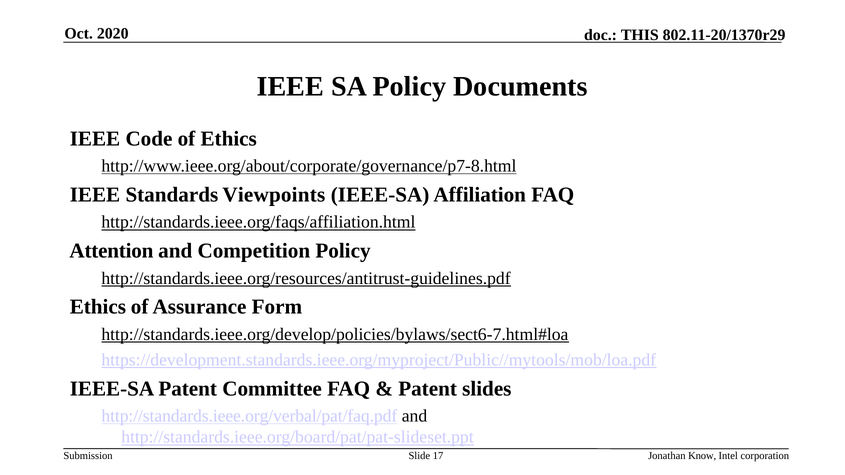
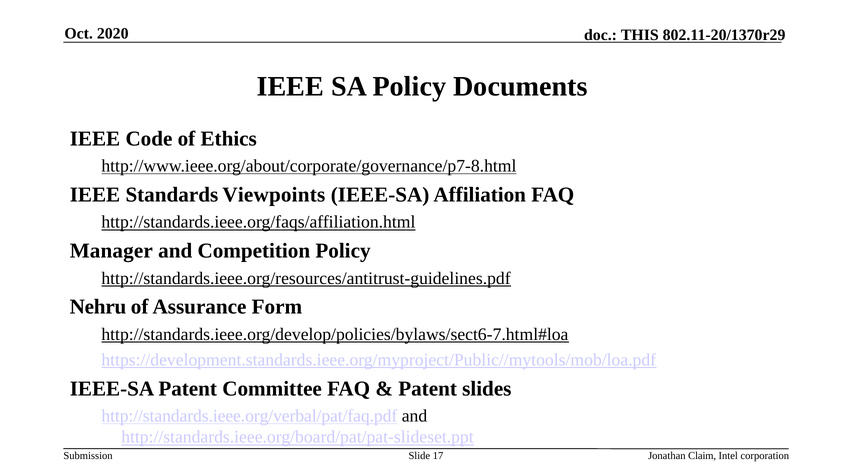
Attention: Attention -> Manager (111, 251)
Ethics: Ethics -> Nehru (98, 307)
Know: Know -> Claim (702, 456)
